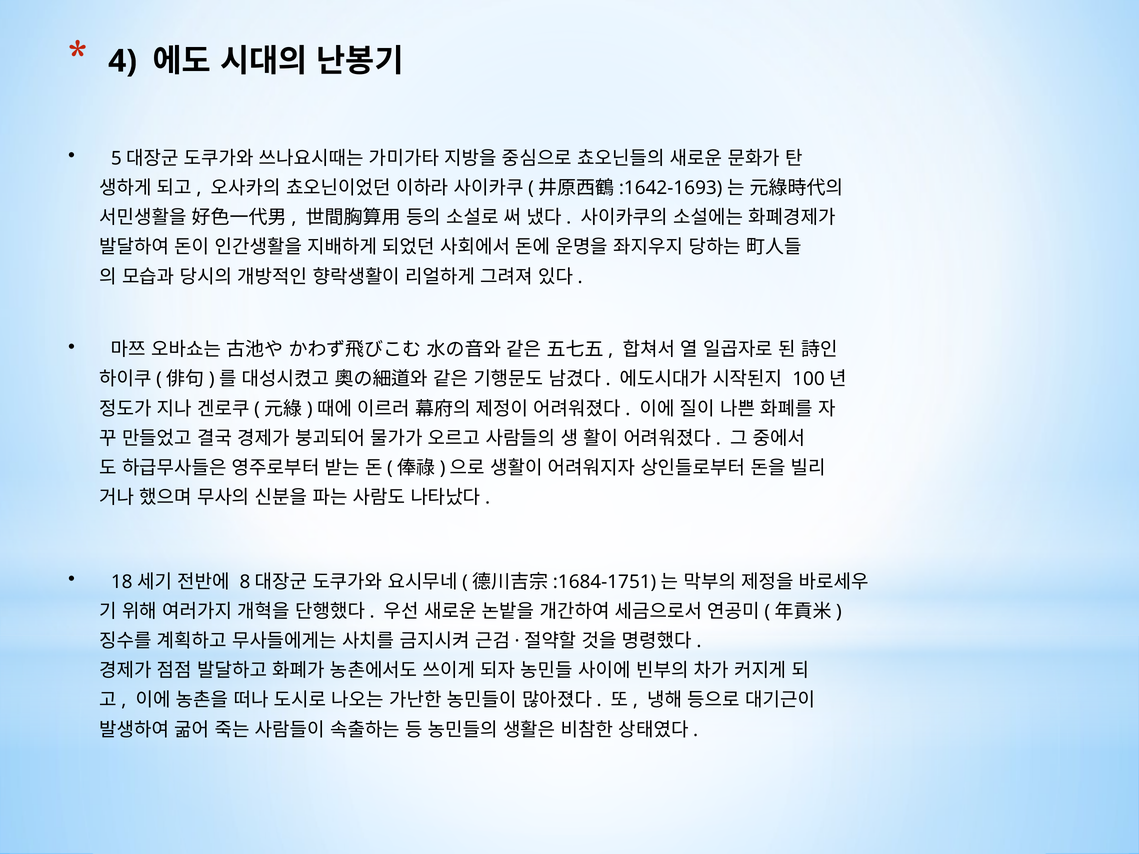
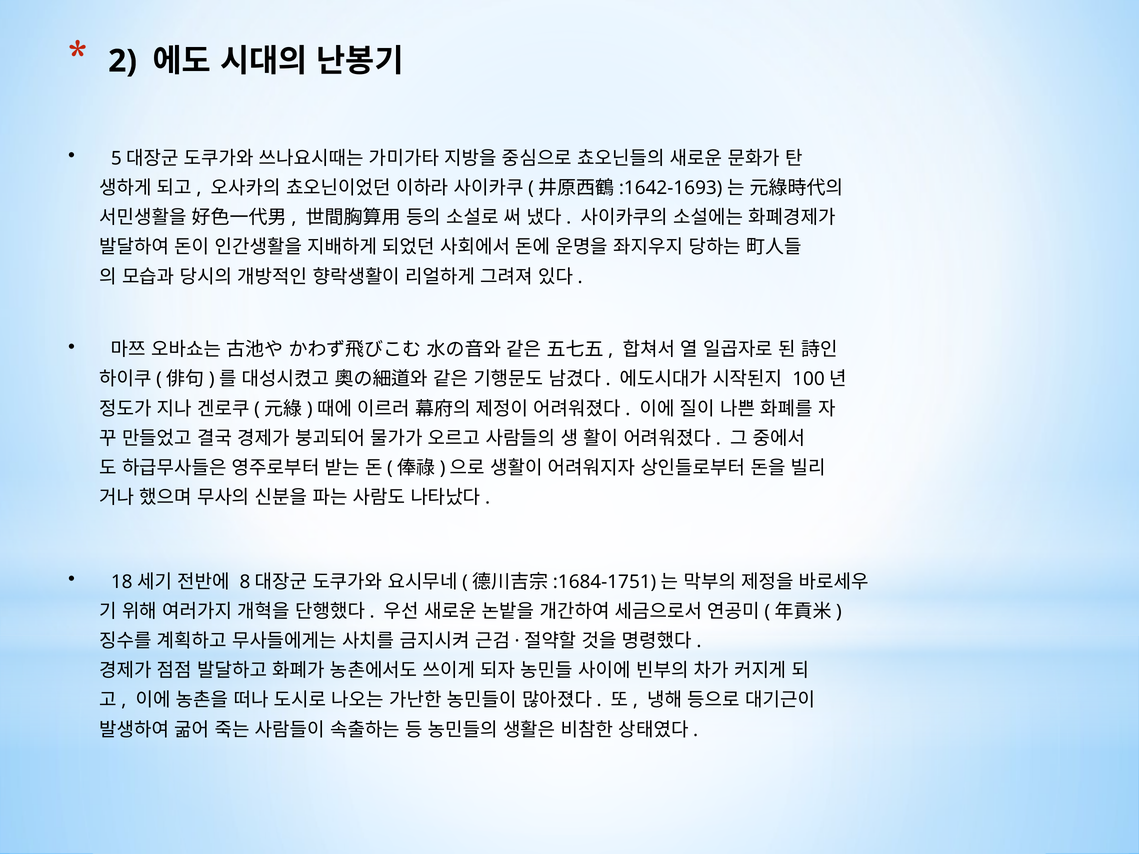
4: 4 -> 2 (123, 61)
